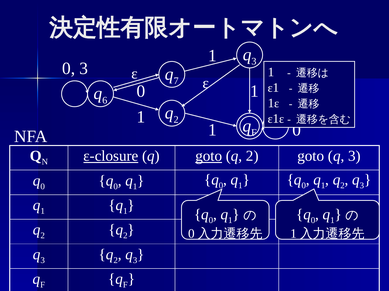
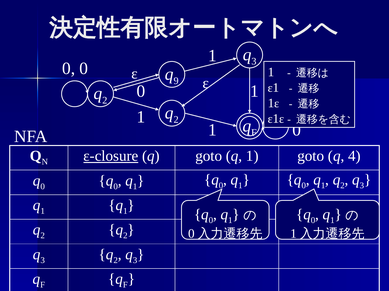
0 3: 3 -> 0 (84, 69)
7: 7 -> 9 (176, 81)
6: 6 -> 2 (105, 100)
goto underline: present -> none (209, 156)
2: 2 -> 1 (252, 156)
goto q 3: 3 -> 4 (354, 156)
